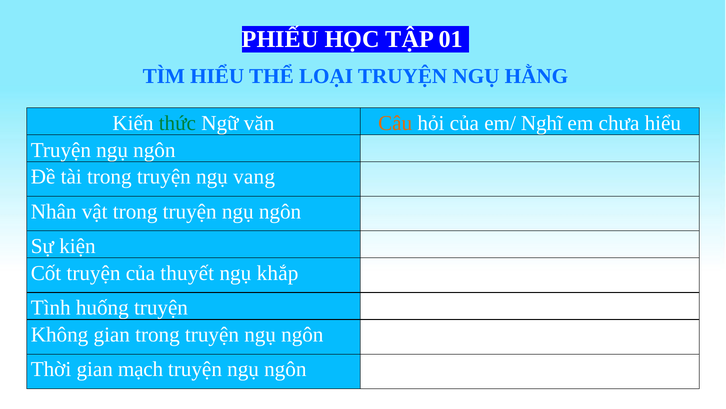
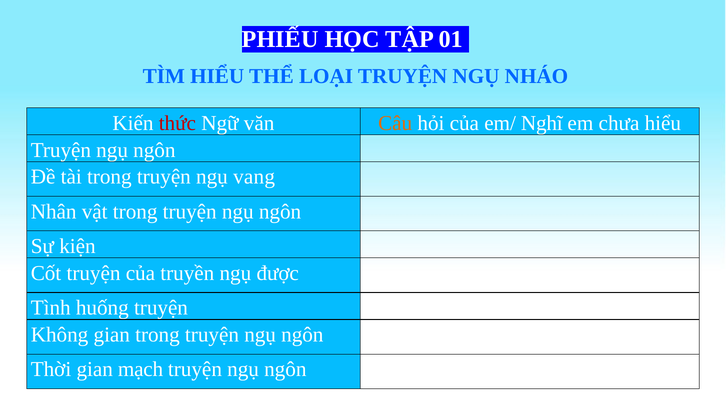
HẰNG: HẰNG -> NHÁO (536, 76)
thức colour: green -> red (177, 123)
thuyết: thuyết -> truyền (187, 273)
khắp: khắp -> được (278, 273)
